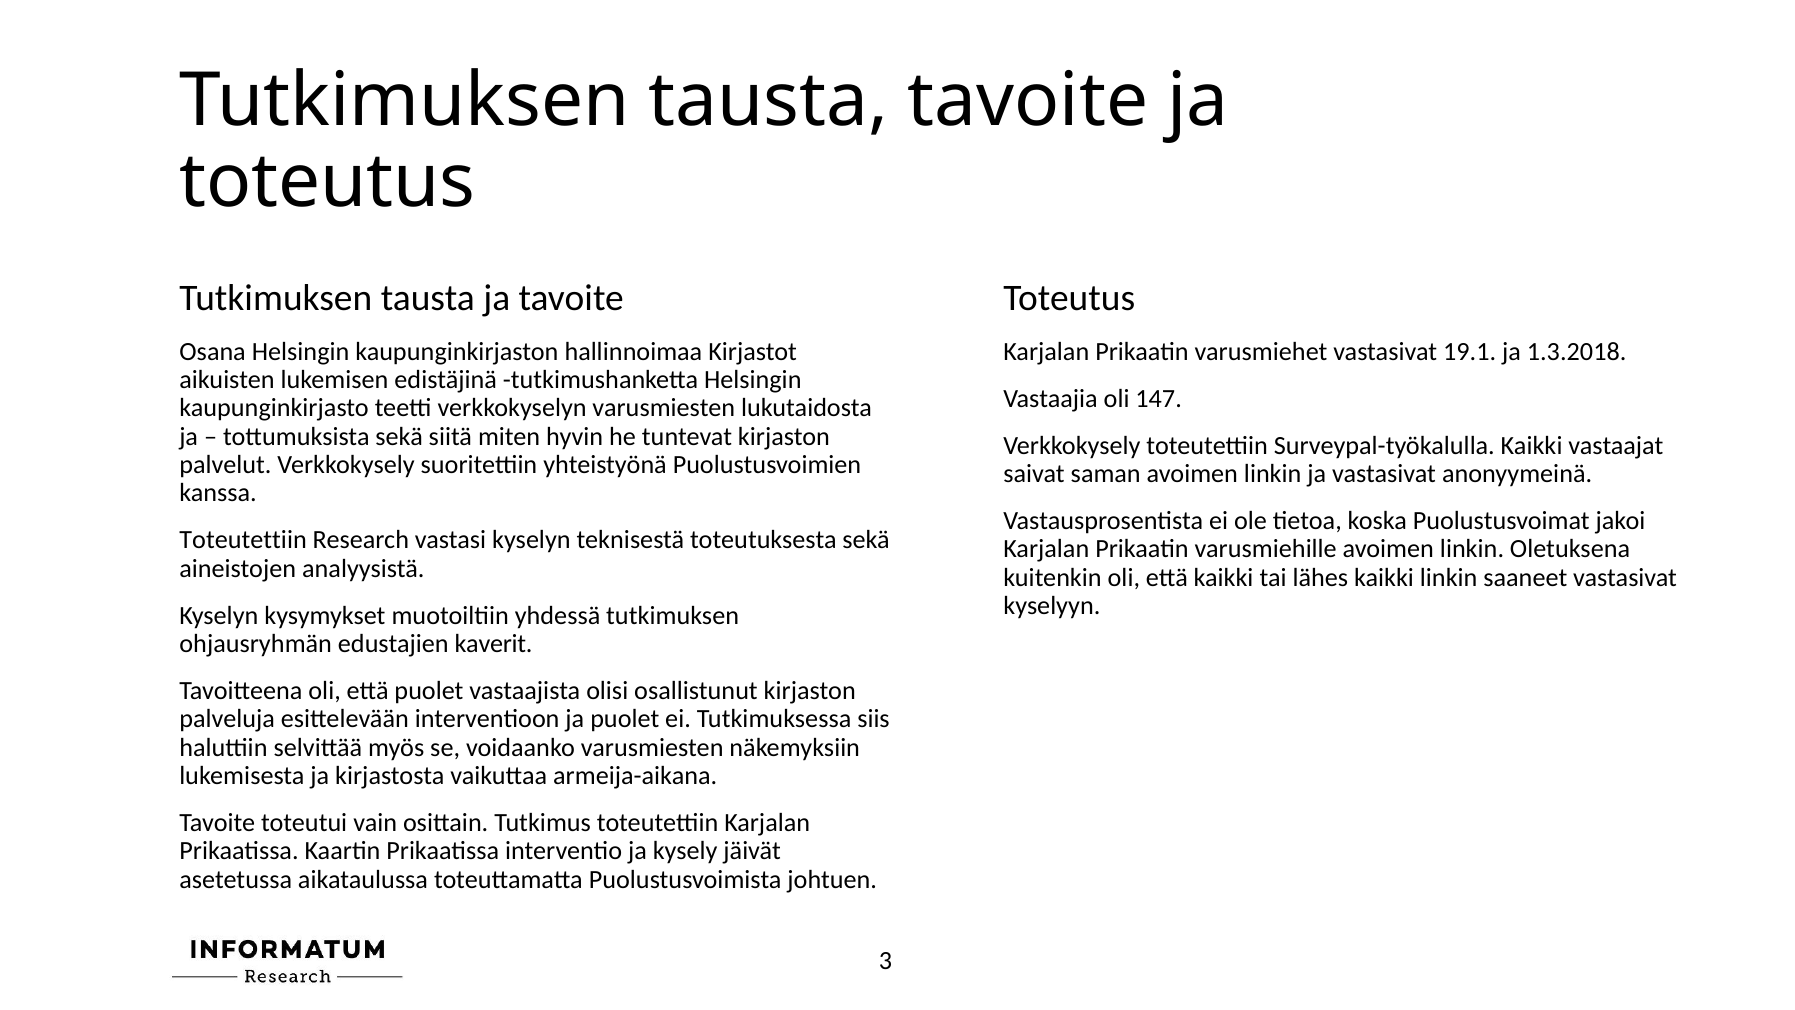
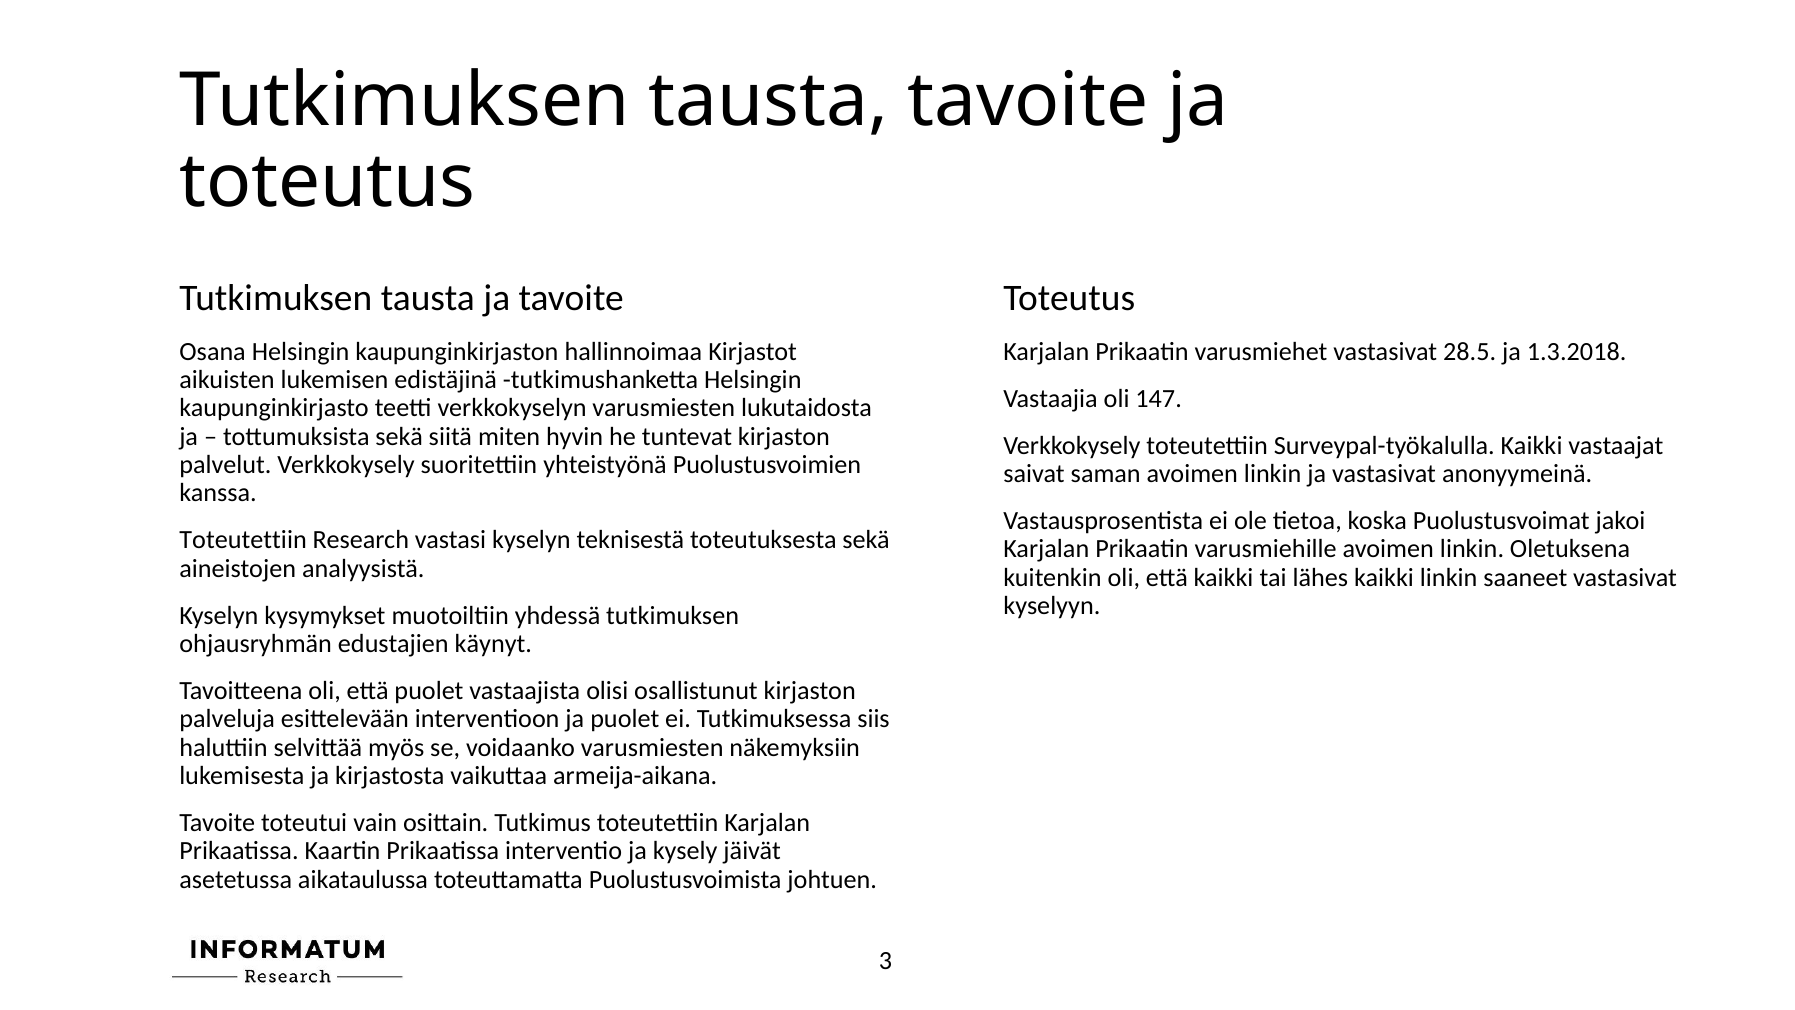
19.1: 19.1 -> 28.5 (1470, 351)
kaverit: kaverit -> käynyt (493, 644)
